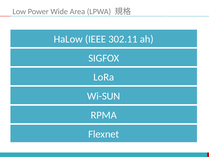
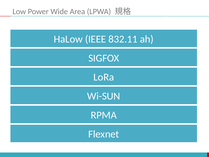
302.11: 302.11 -> 832.11 (123, 39)
